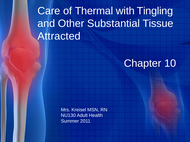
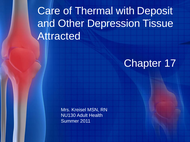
Tingling: Tingling -> Deposit (155, 11)
Substantial: Substantial -> Depression (114, 24)
10: 10 -> 17 (170, 64)
